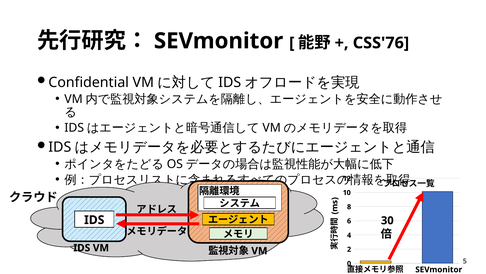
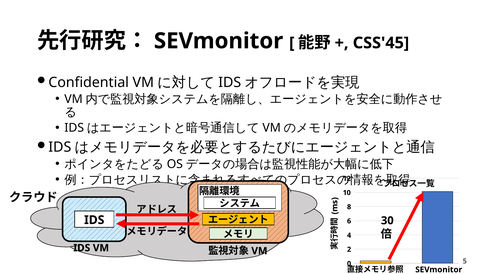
CSS'76: CSS'76 -> CSS'45 (381, 43)
